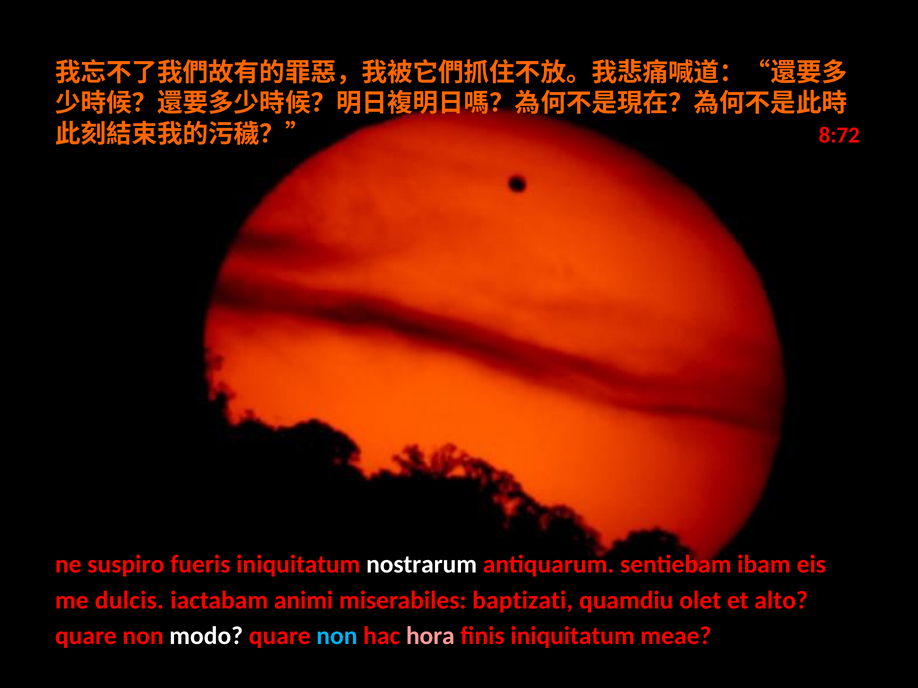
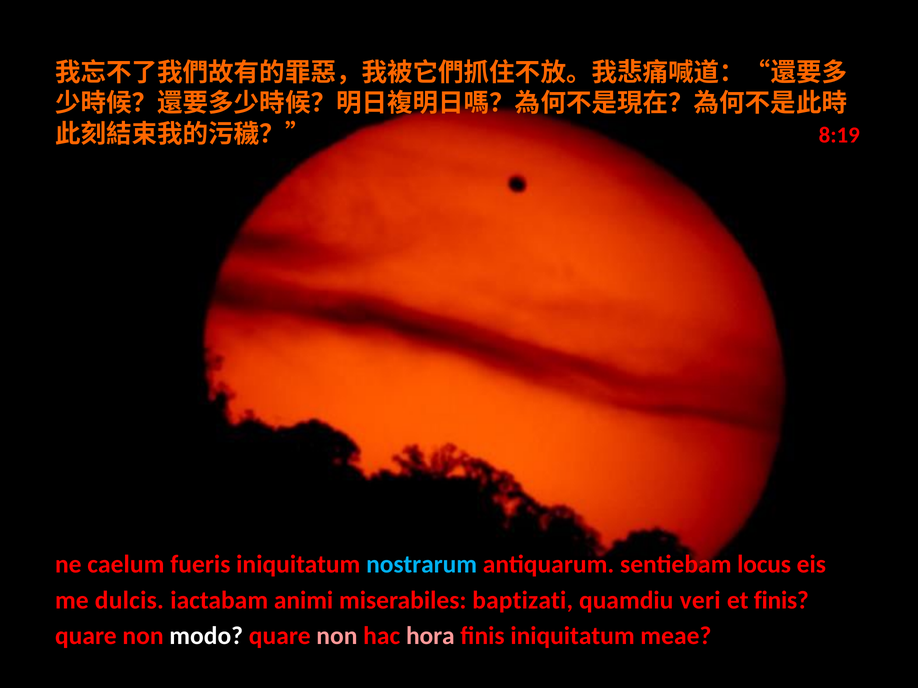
8:72: 8:72 -> 8:19 (839, 135)
suspiro: suspiro -> caelum (126, 565)
nostrarum colour: white -> light blue (422, 565)
ibam: ibam -> locus (764, 565)
olet: olet -> veri (700, 601)
et alto: alto -> finis (781, 601)
non colour: light blue -> pink (337, 636)
